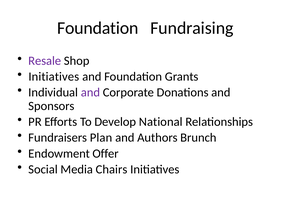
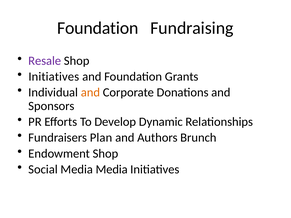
and colour: purple -> orange (90, 93)
National: National -> Dynamic (161, 122)
Endowment Offer: Offer -> Shop (106, 154)
Media Chairs: Chairs -> Media (112, 170)
